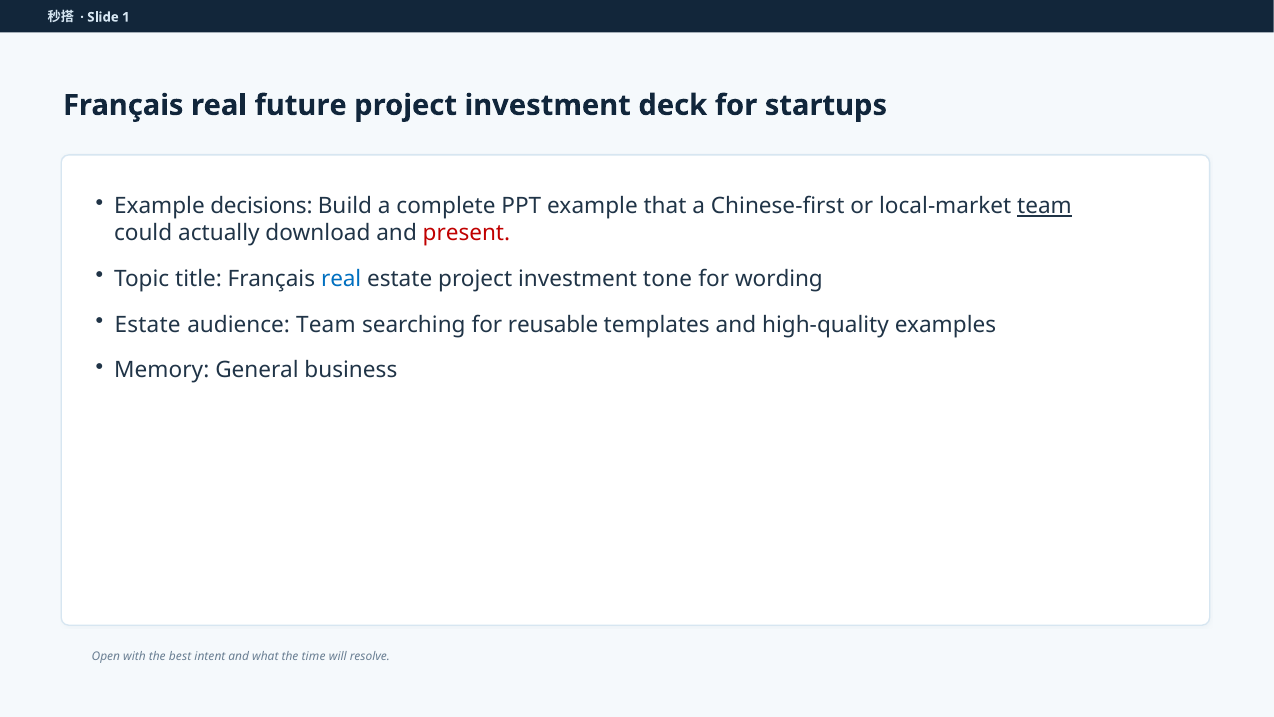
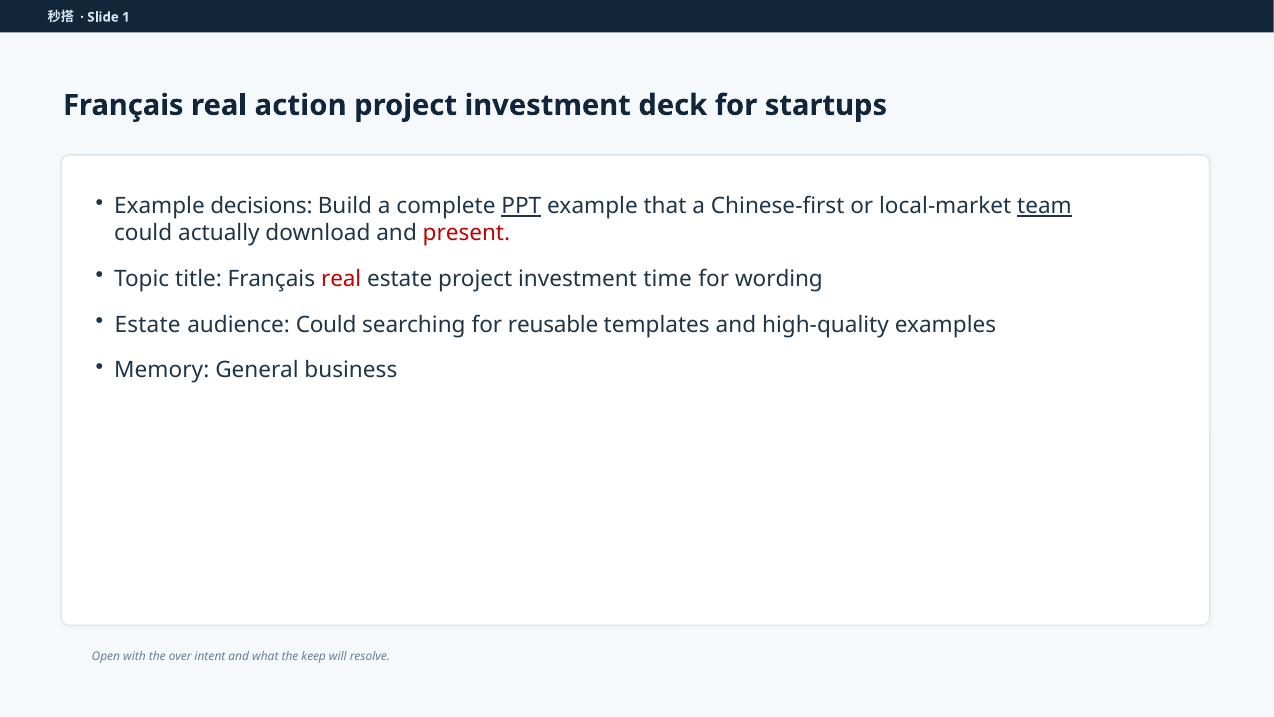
future: future -> action (301, 105)
PPT underline: none -> present (521, 206)
real colour: blue -> red (341, 279)
tone: tone -> time (668, 279)
audience Team: Team -> Could (326, 325)
best: best -> over (180, 656)
time: time -> keep (314, 656)
